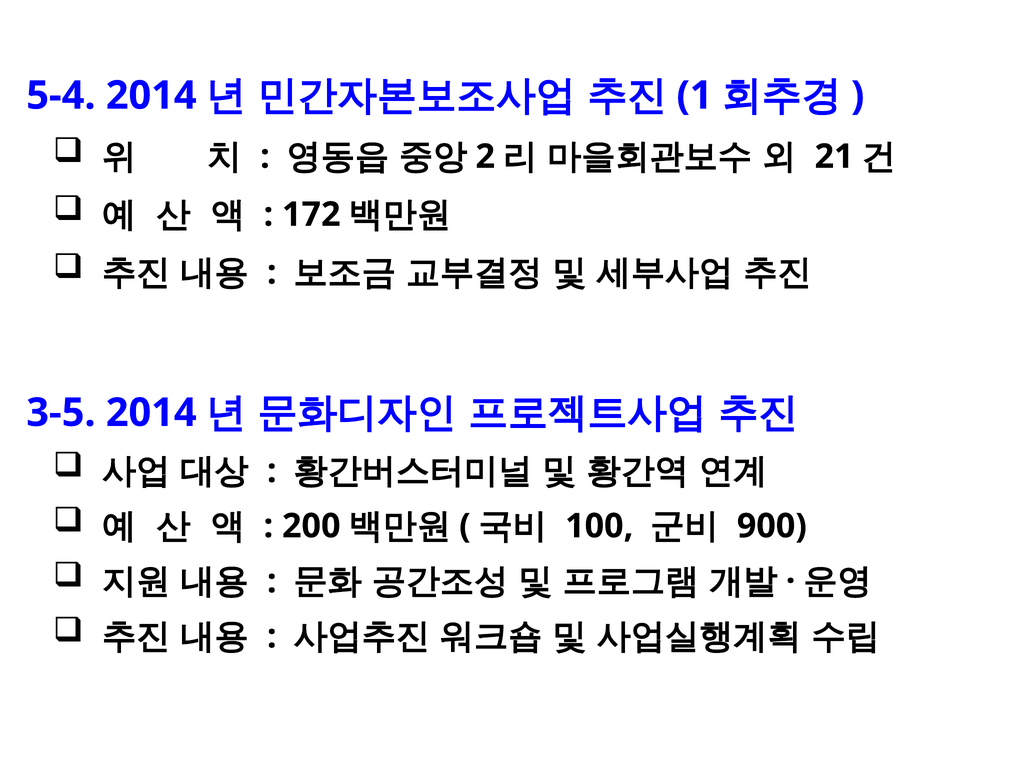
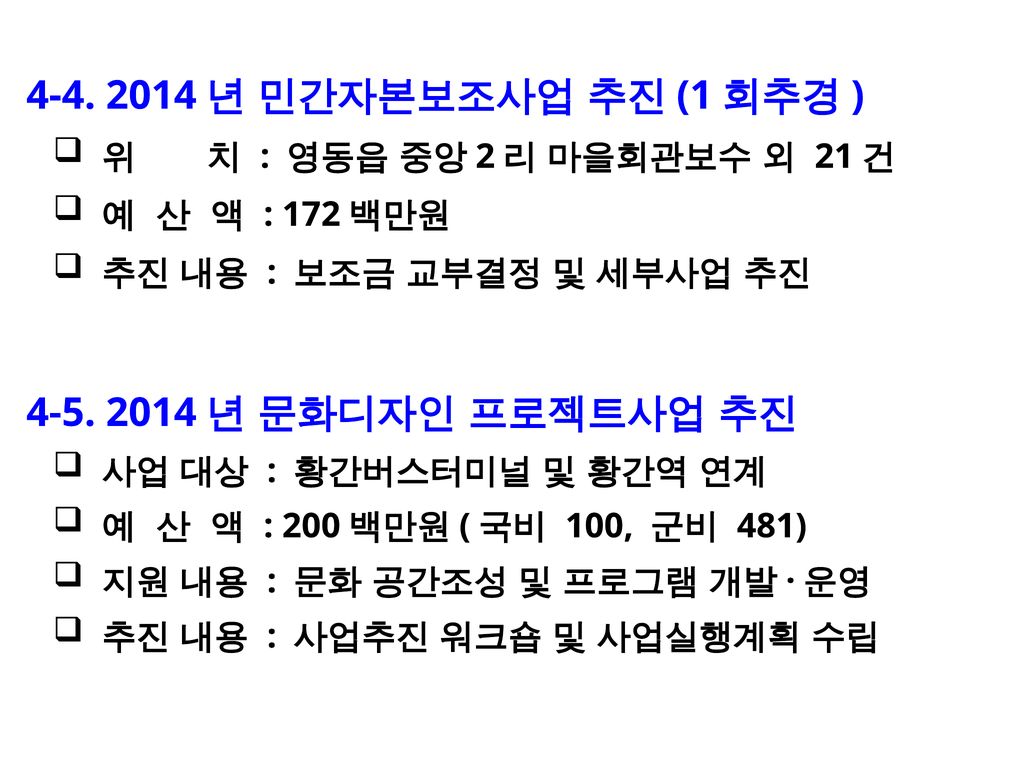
5-4: 5-4 -> 4-4 (61, 96)
3-5: 3-5 -> 4-5 (61, 413)
900: 900 -> 481 (772, 526)
